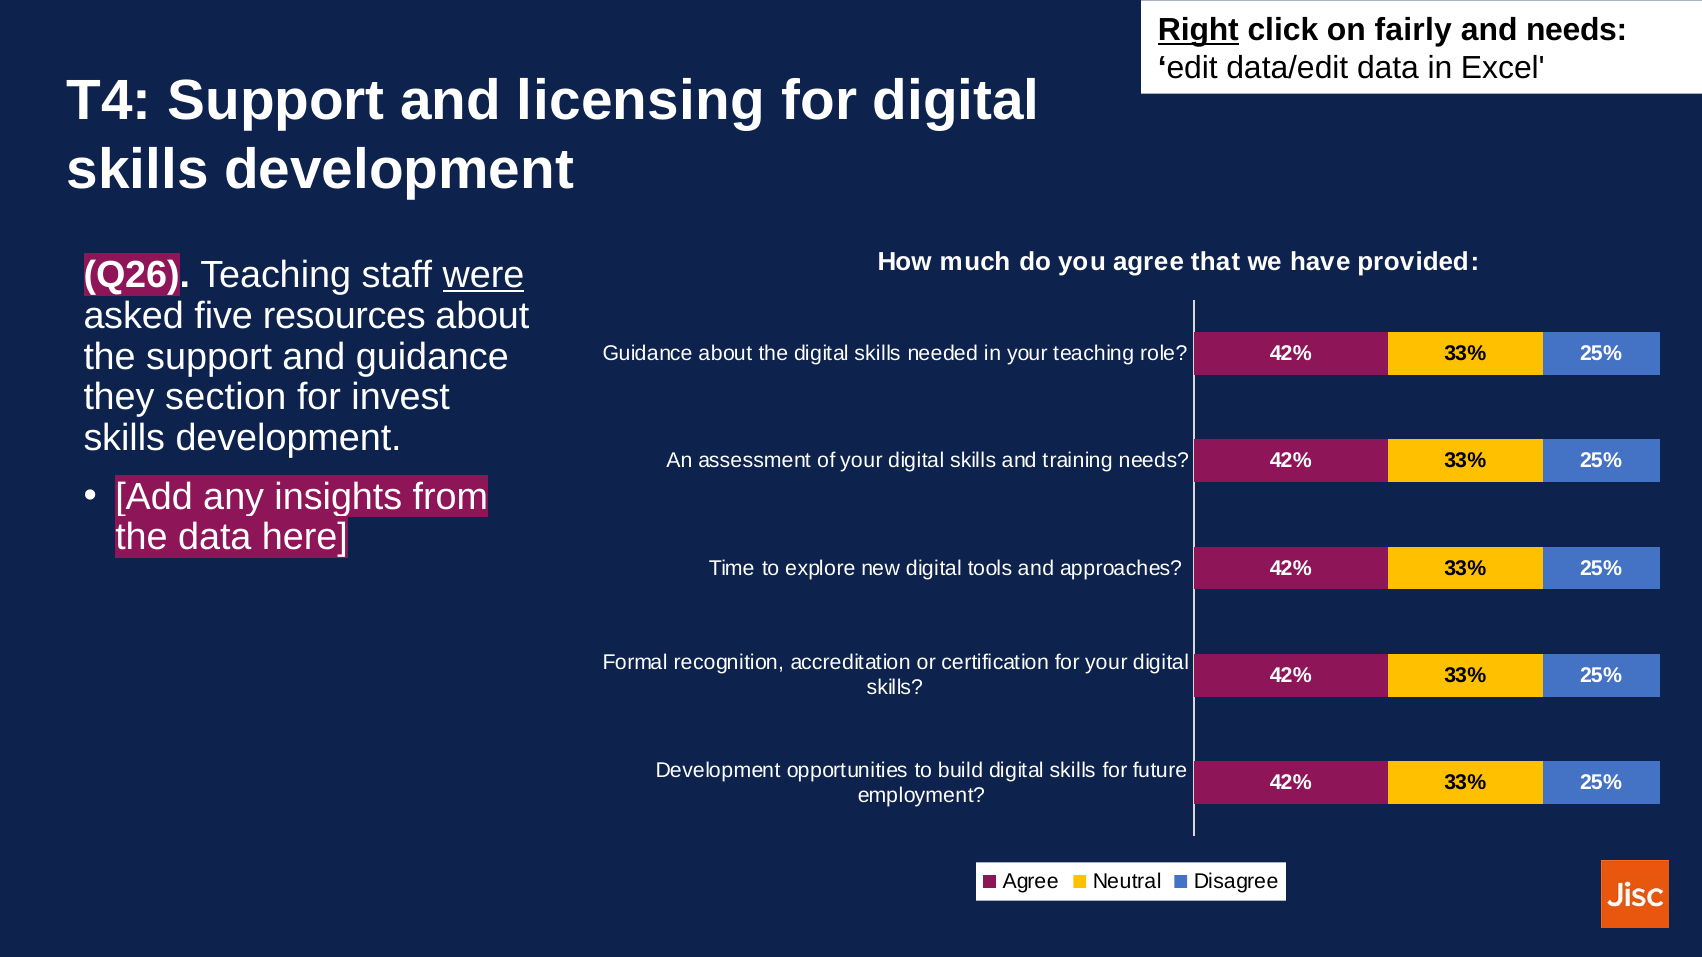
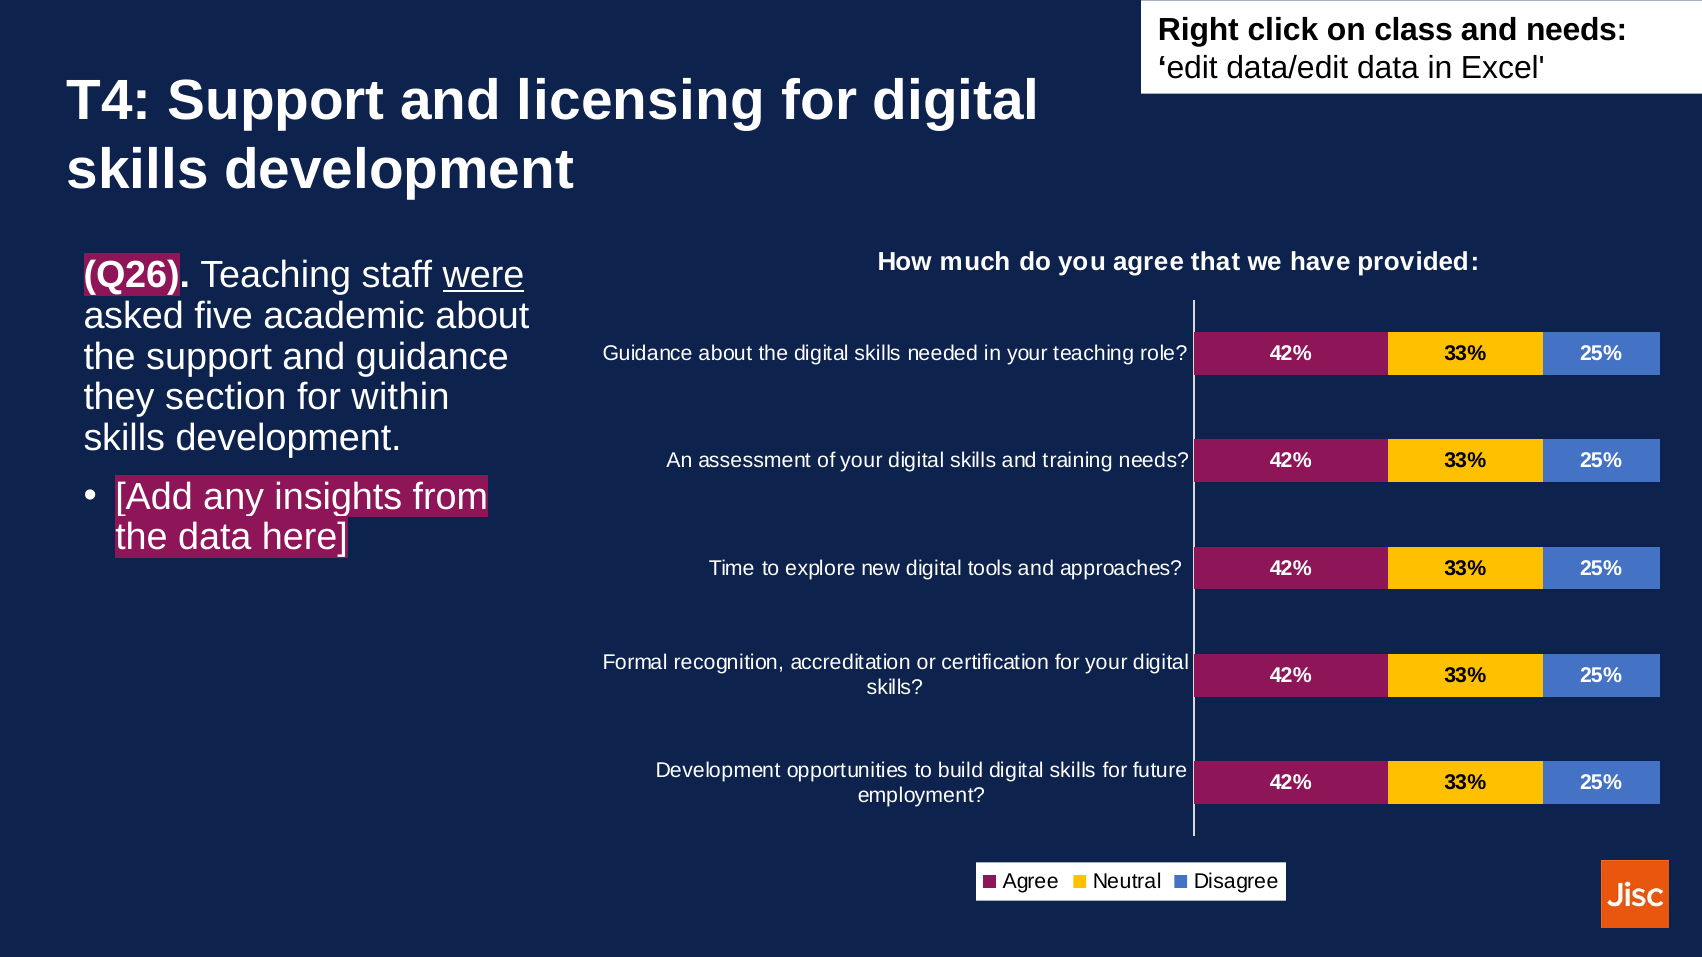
Right underline: present -> none (1198, 30)
fairly: fairly -> class (1414, 30)
resources: resources -> academic (344, 316)
invest: invest -> within (401, 398)
